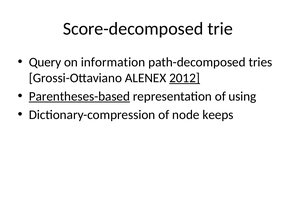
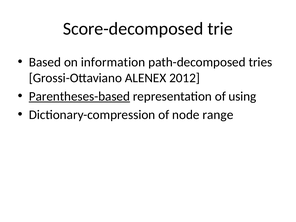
Query: Query -> Based (45, 62)
2012 underline: present -> none (185, 78)
keeps: keeps -> range (218, 115)
